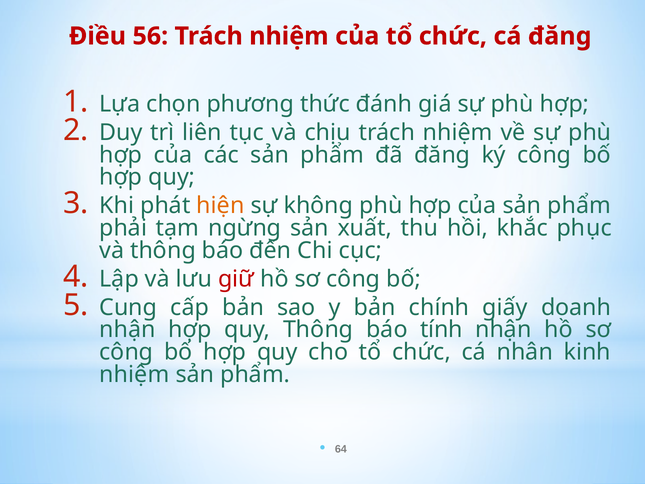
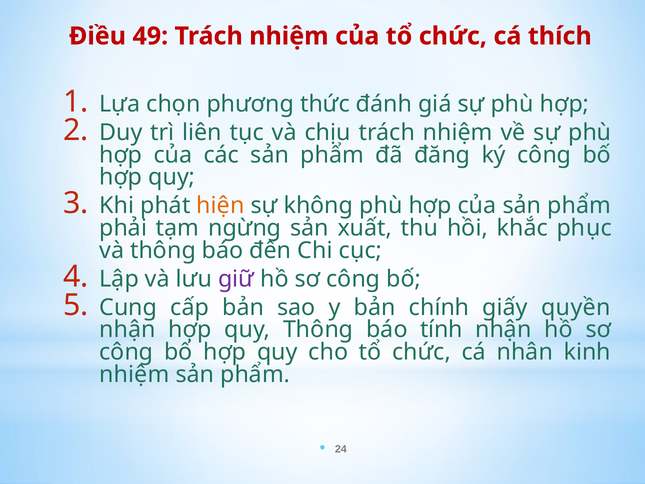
56: 56 -> 49 (150, 36)
cá đăng: đăng -> thích (560, 36)
giữ colour: red -> purple (236, 279)
doanh: doanh -> quyền (576, 307)
64: 64 -> 24 (341, 449)
